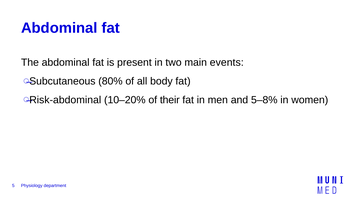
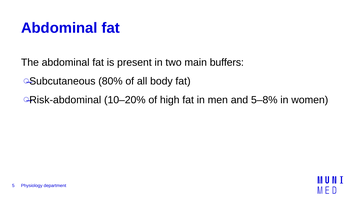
events: events -> buffers (227, 63)
their: their -> high (170, 100)
